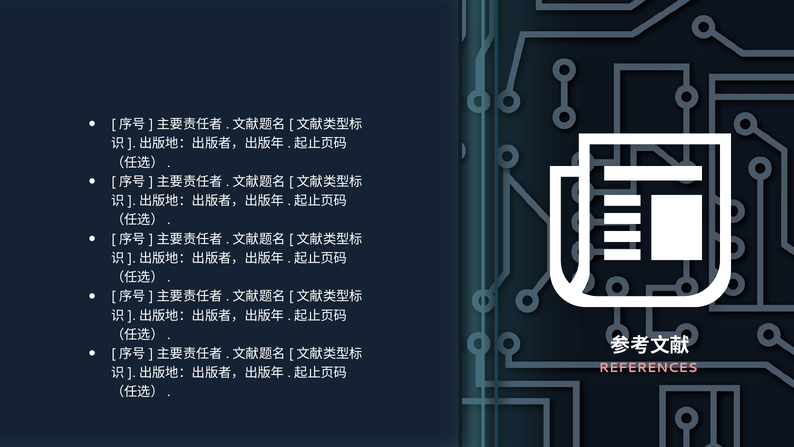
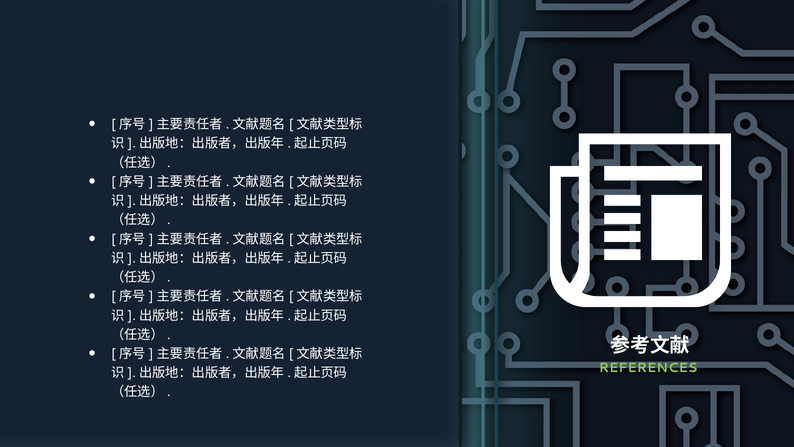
REFERENCES colour: pink -> light green (648, 368)
